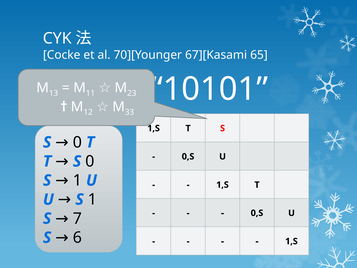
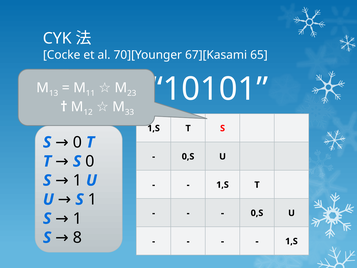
7: 7 -> 1 (77, 218)
6: 6 -> 8 (77, 237)
